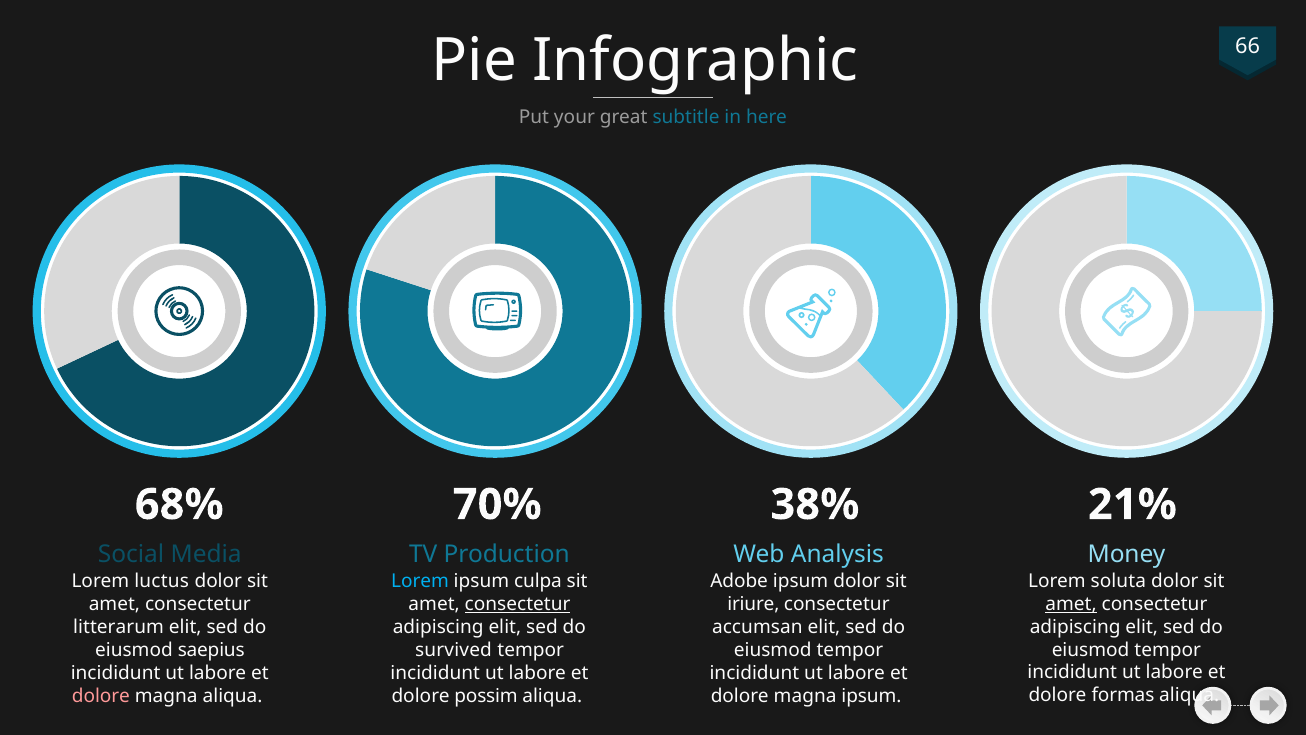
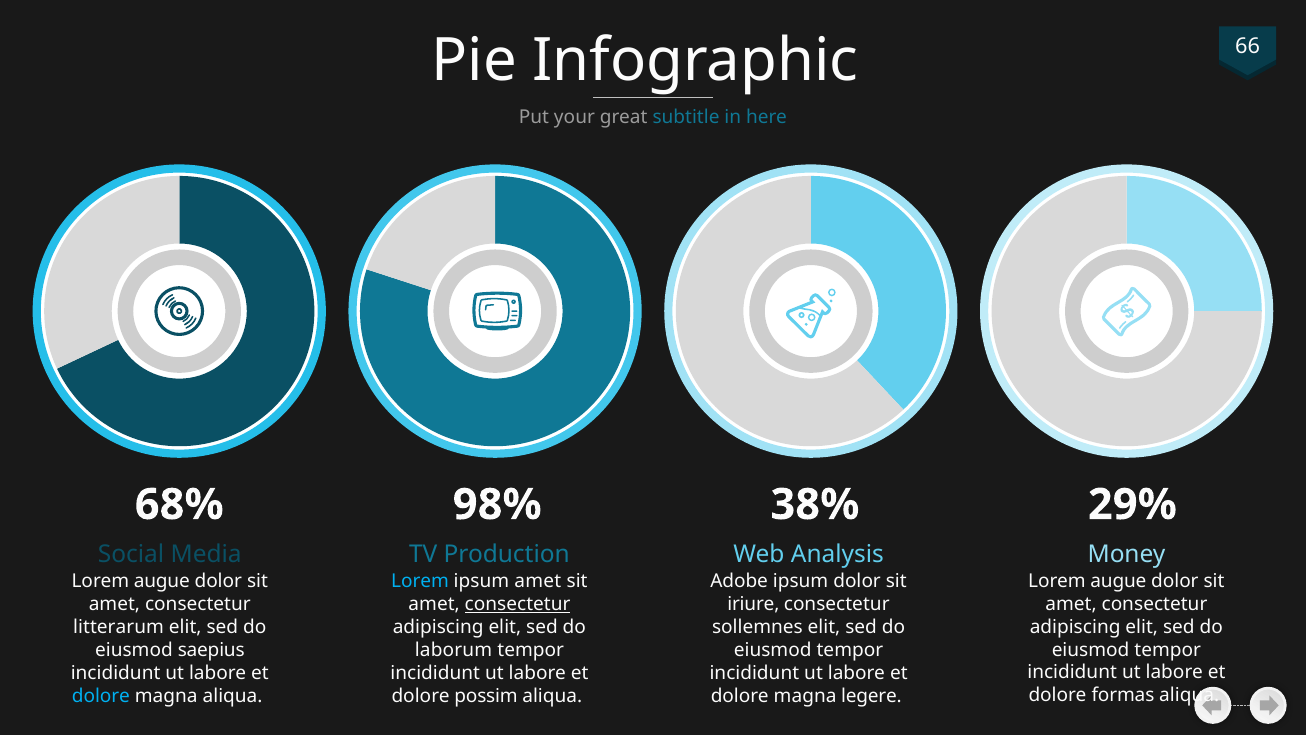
70%: 70% -> 98% (497, 504)
21%: 21% -> 29% (1132, 504)
soluta: soluta -> augue (1118, 581)
luctus: luctus -> augue (162, 581)
ipsum culpa: culpa -> amet (538, 581)
amet underline: present -> none (1071, 604)
accumsan: accumsan -> sollemnes (757, 627)
survived: survived -> laborum (454, 650)
dolore colour: pink -> light blue (101, 696)
magna ipsum: ipsum -> legere (871, 696)
